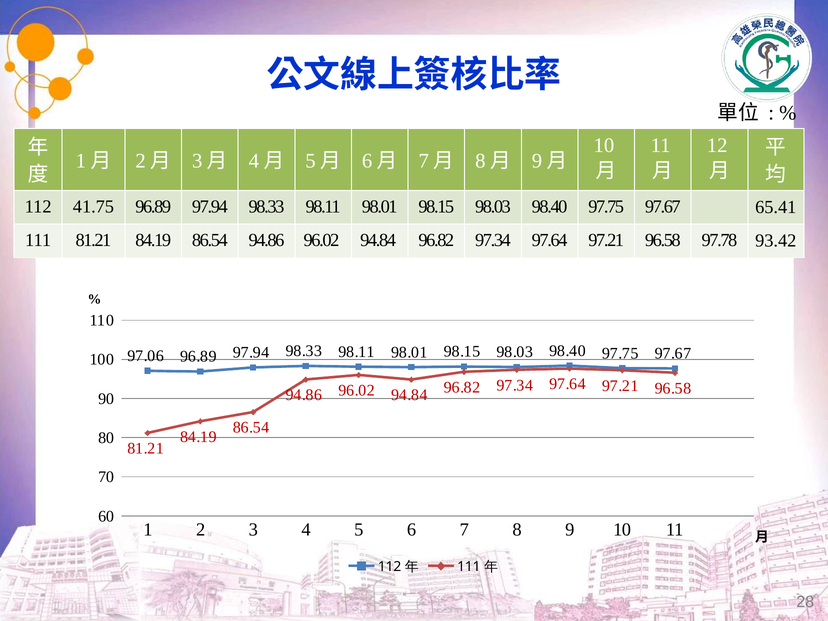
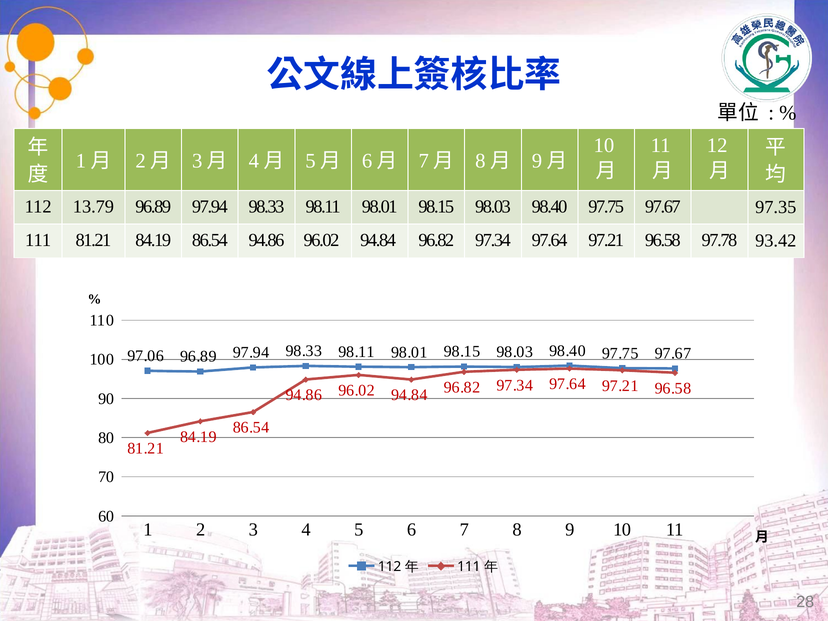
41.75: 41.75 -> 13.79 (93, 207)
65.41: 65.41 -> 97.35 (776, 207)
